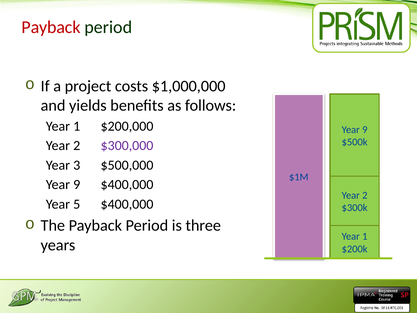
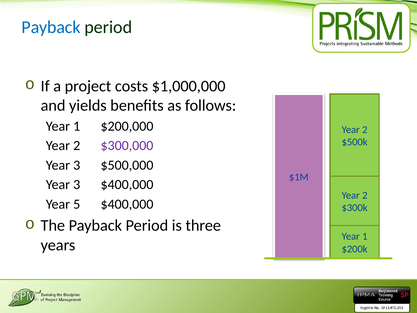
Payback colour: red -> blue (51, 27)
9: 9 -> 2 (365, 129)
9: 9 -> 3 (77, 184)
